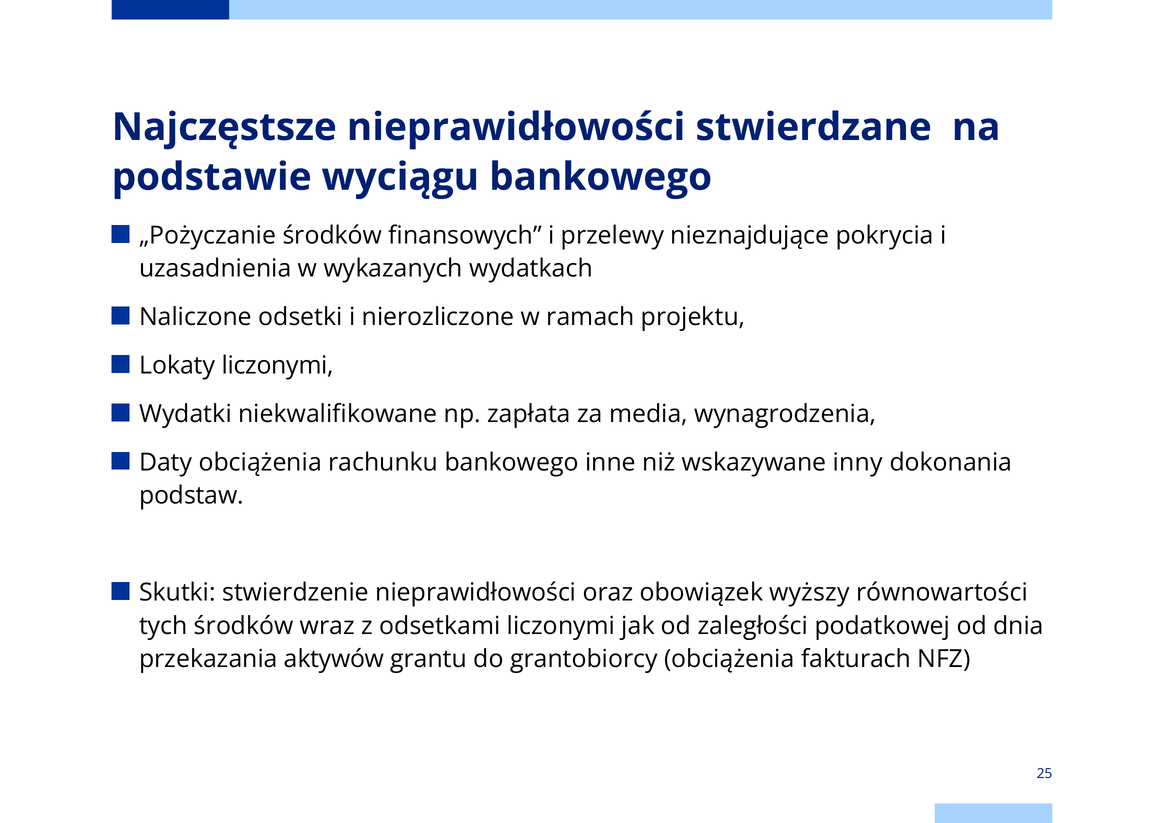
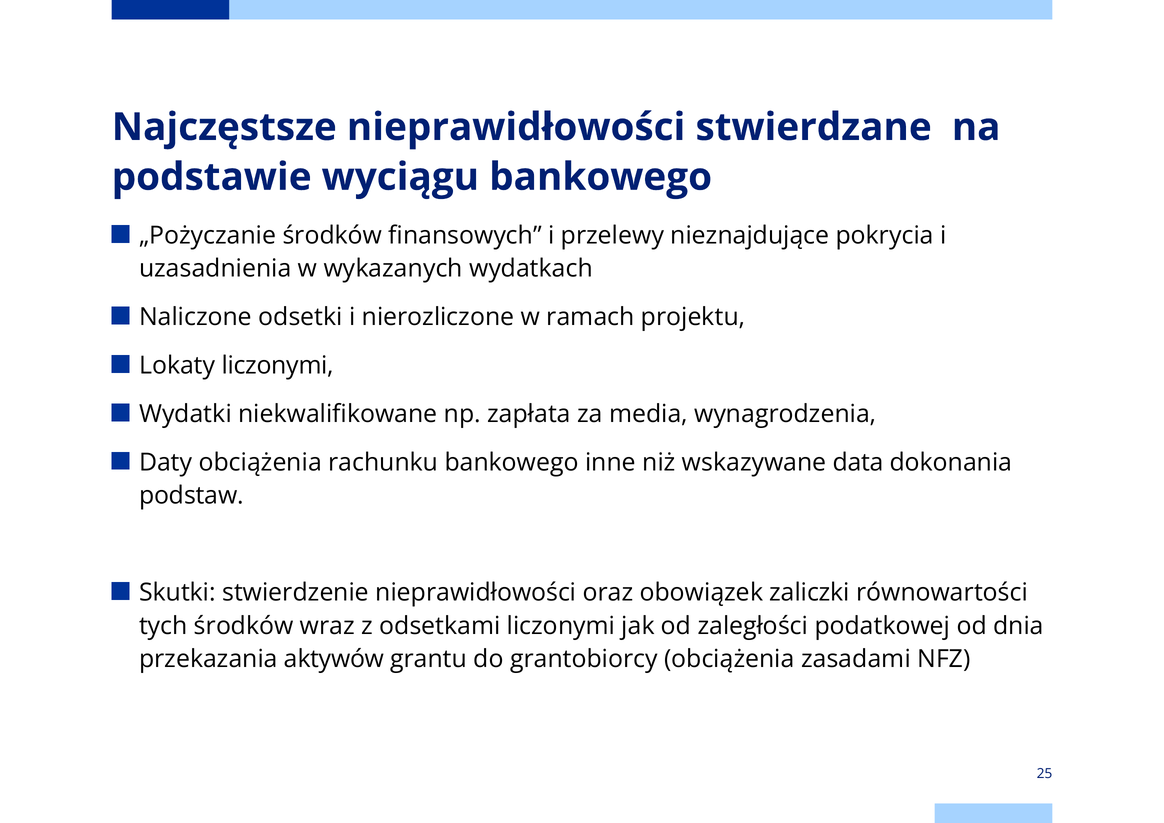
inny: inny -> data (858, 463)
wyższy: wyższy -> zaliczki (810, 593)
fakturach: fakturach -> zasadami (856, 659)
